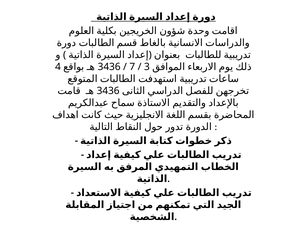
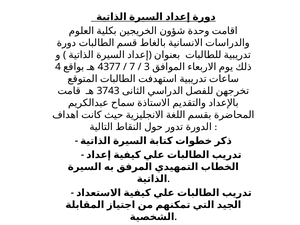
3436: 3436 -> 4377 (109, 67)
3436: 3436 -> 3743 (108, 91)
